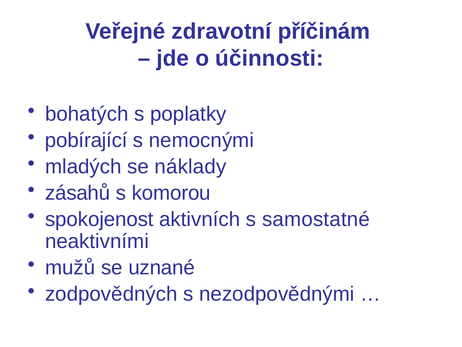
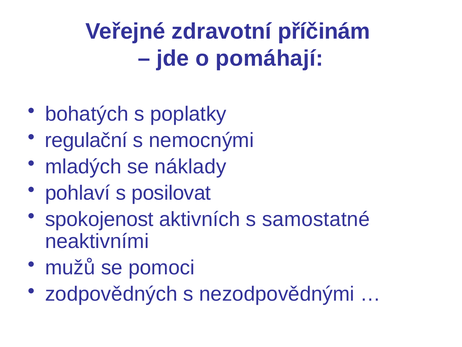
účinnosti: účinnosti -> pomáhají (270, 58)
pobírající: pobírající -> regulační (86, 140)
zásahů: zásahů -> pohlaví (78, 193)
komorou: komorou -> posilovat (171, 193)
uznané: uznané -> pomoci (162, 267)
